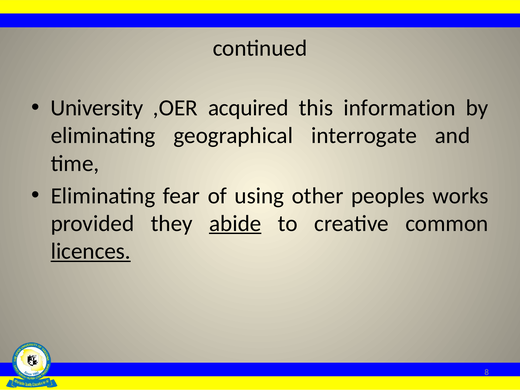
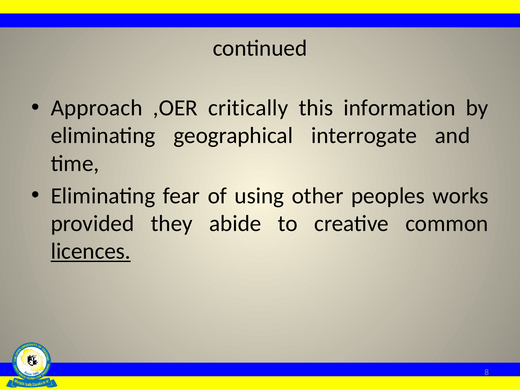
University: University -> Approach (97, 108)
acquired: acquired -> critically (248, 108)
abide underline: present -> none (235, 224)
